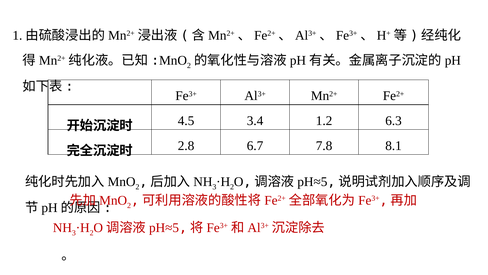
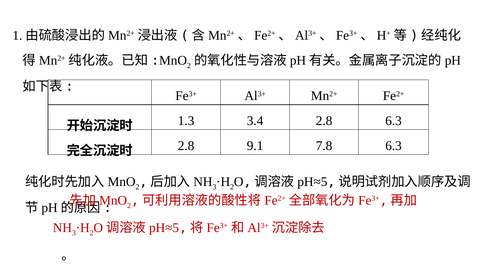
4.5: 4.5 -> 1.3 (186, 121)
3.4 1.2: 1.2 -> 2.8 (324, 121)
6.7: 6.7 -> 9.1 (255, 145)
7.8 8.1: 8.1 -> 6.3 (394, 145)
